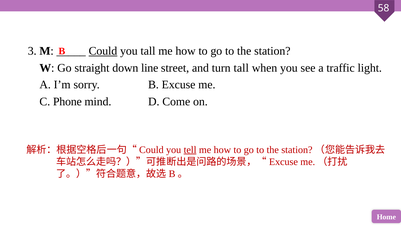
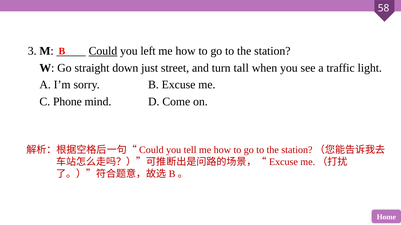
you tall: tall -> left (148, 51)
line: line -> just (150, 68)
tell underline: present -> none (190, 150)
